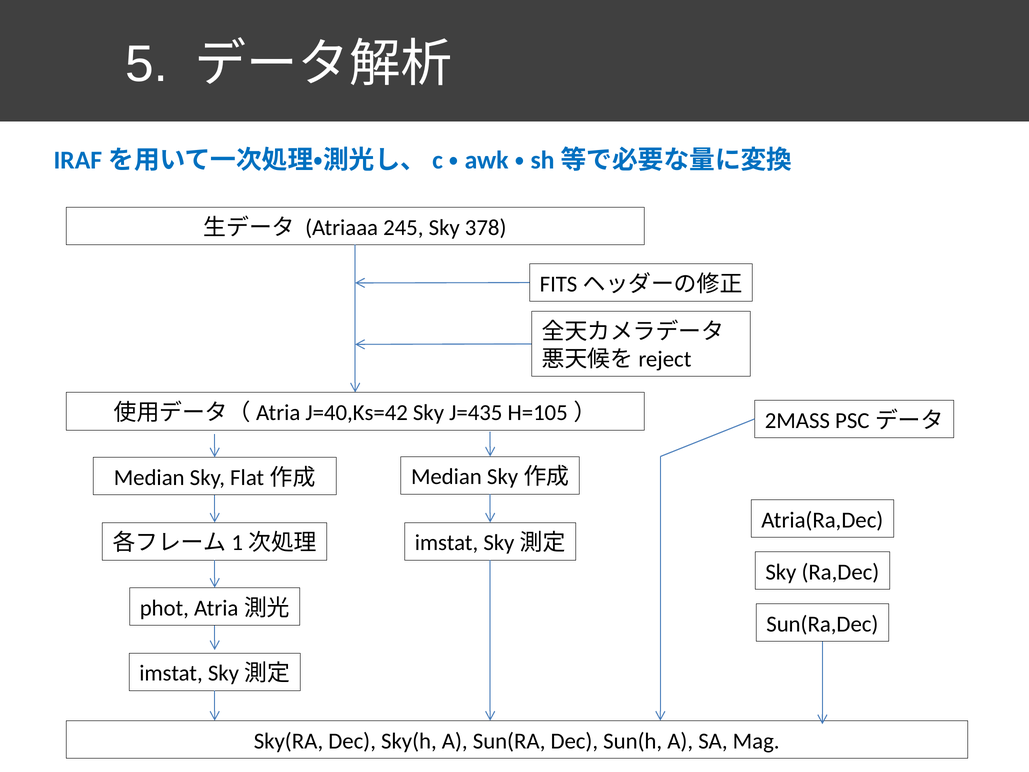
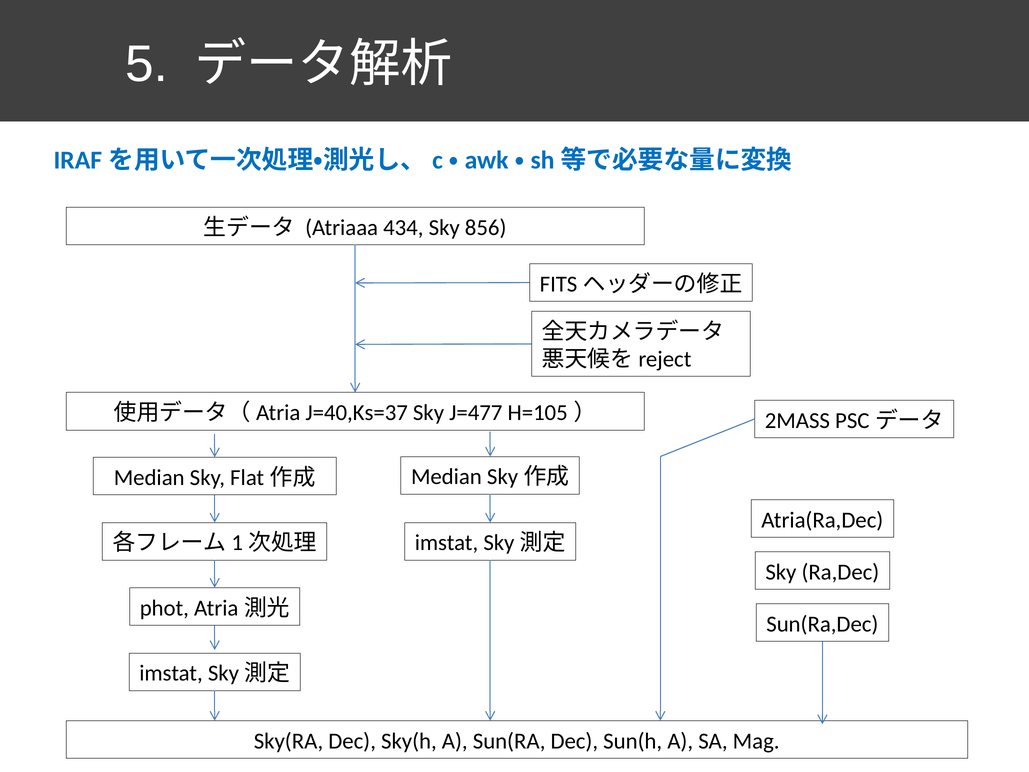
245: 245 -> 434 (403, 227)
378: 378 -> 856 (486, 227)
J=40,Ks=42: J=40,Ks=42 -> J=40,Ks=37 (357, 413)
J=435: J=435 -> J=477 (476, 413)
